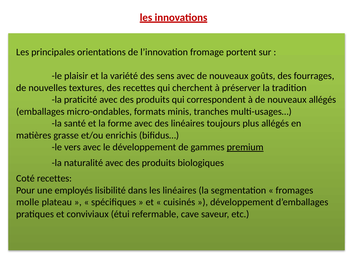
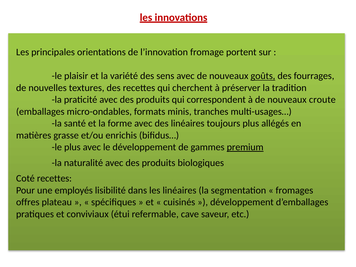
goûts underline: none -> present (263, 76)
nouveaux allégés: allégés -> croute (322, 100)
le vers: vers -> plus (72, 147)
molle: molle -> offres (28, 202)
